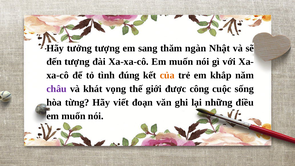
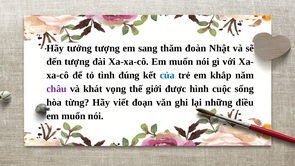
ngàn: ngàn -> đoàn (196, 48)
của colour: orange -> blue (167, 75)
công: công -> hình (199, 89)
